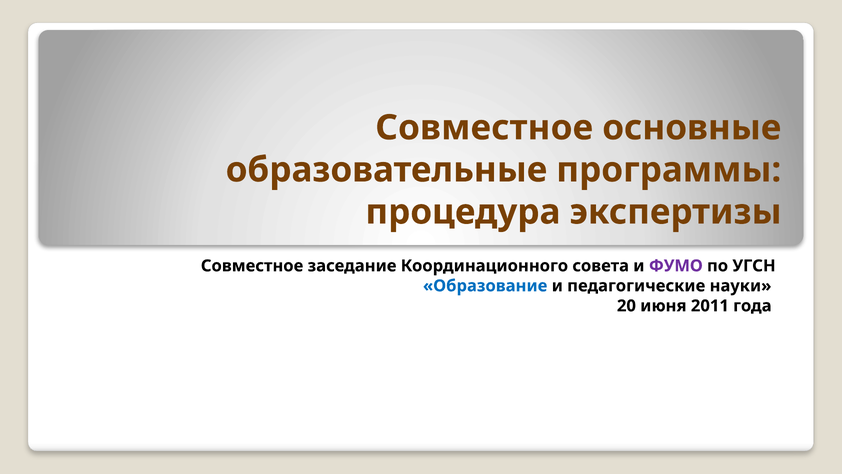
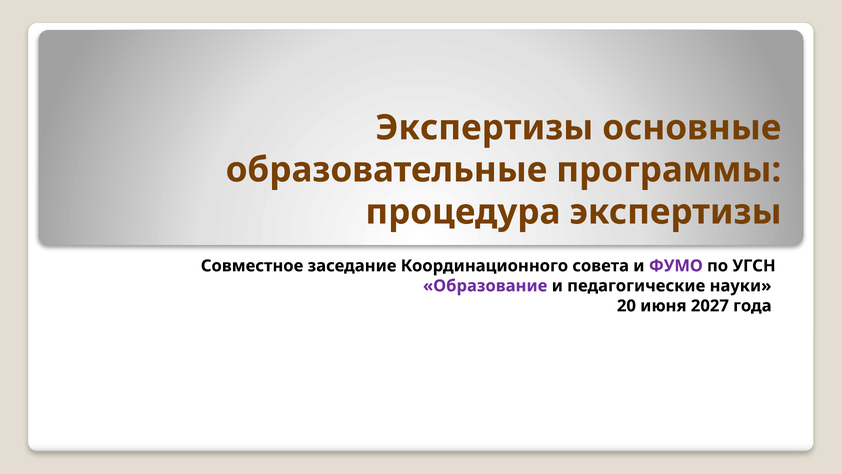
Совместное: Совместное -> Экспертизы (484, 128)
Образование colour: blue -> purple (485, 286)
2011: 2011 -> 2027 (710, 306)
